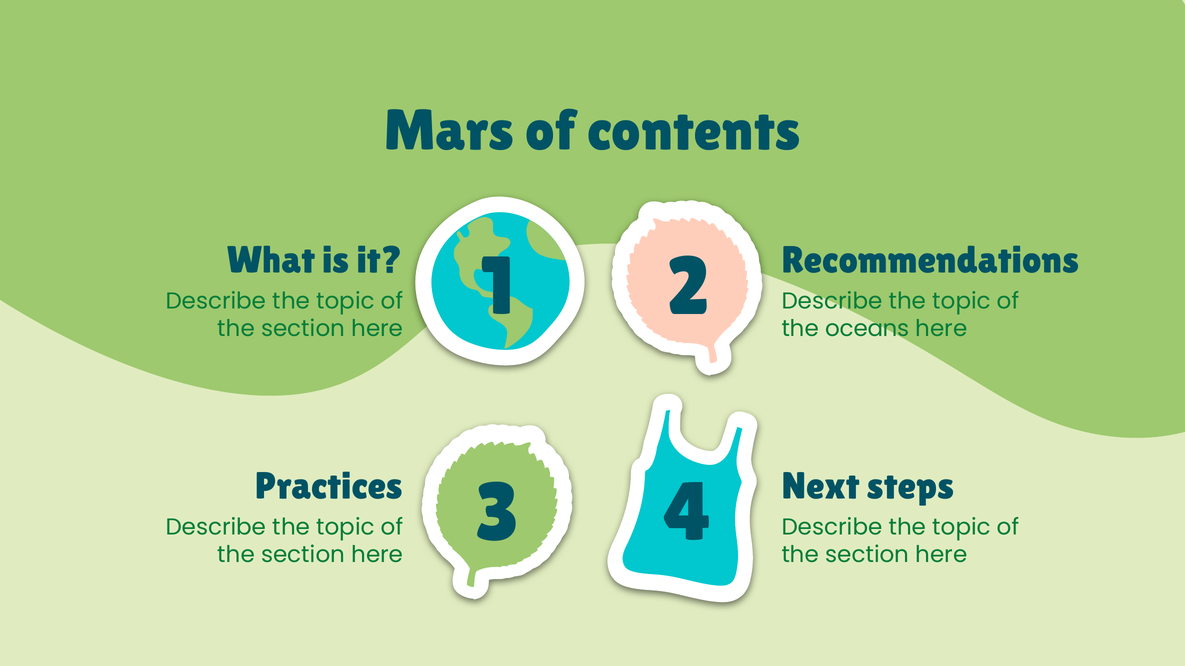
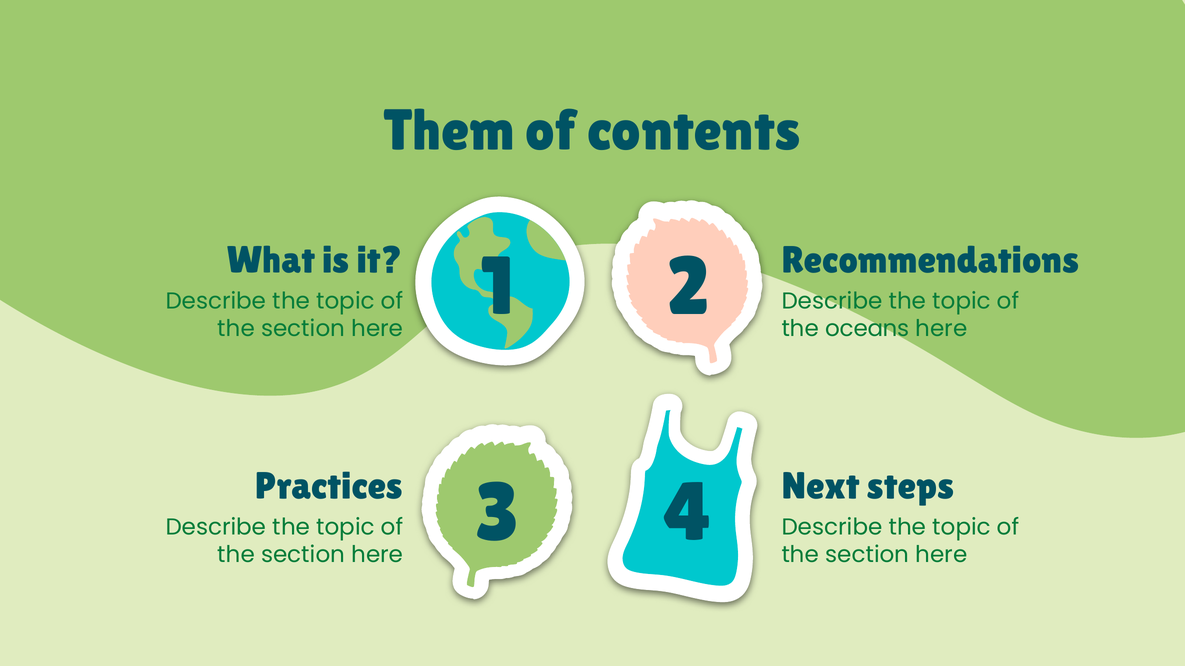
Mars: Mars -> Them (449, 131)
